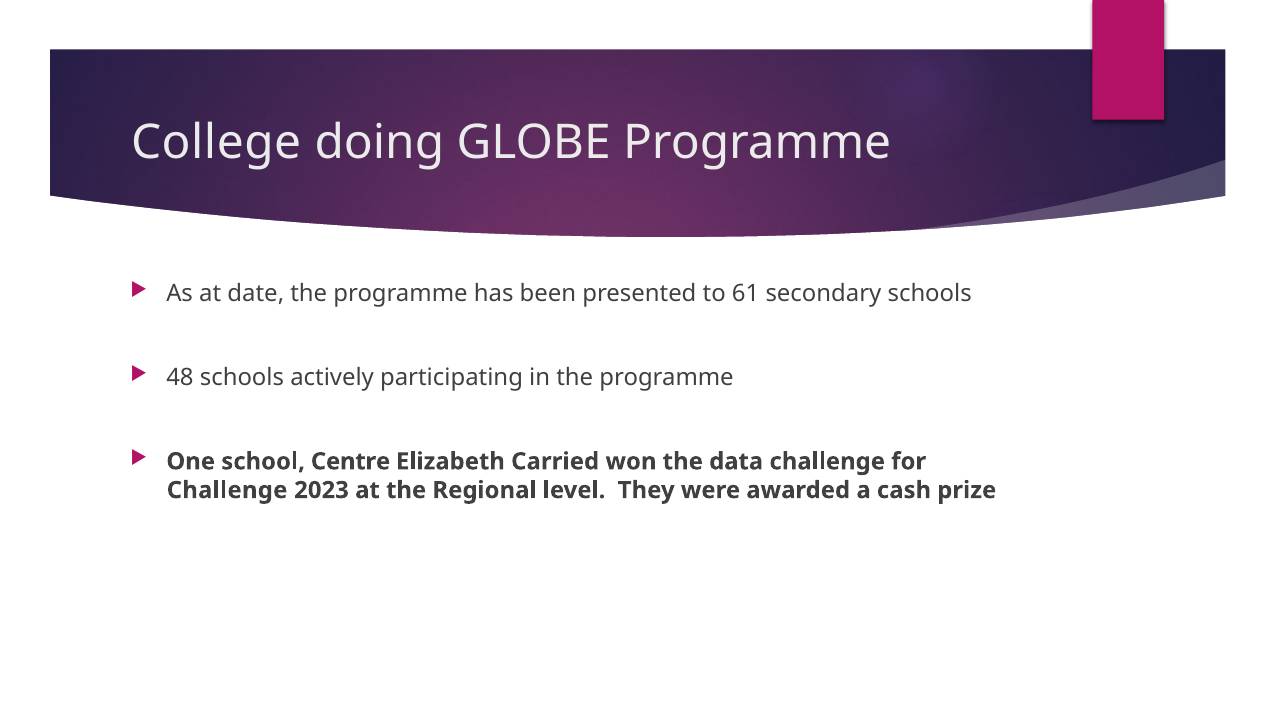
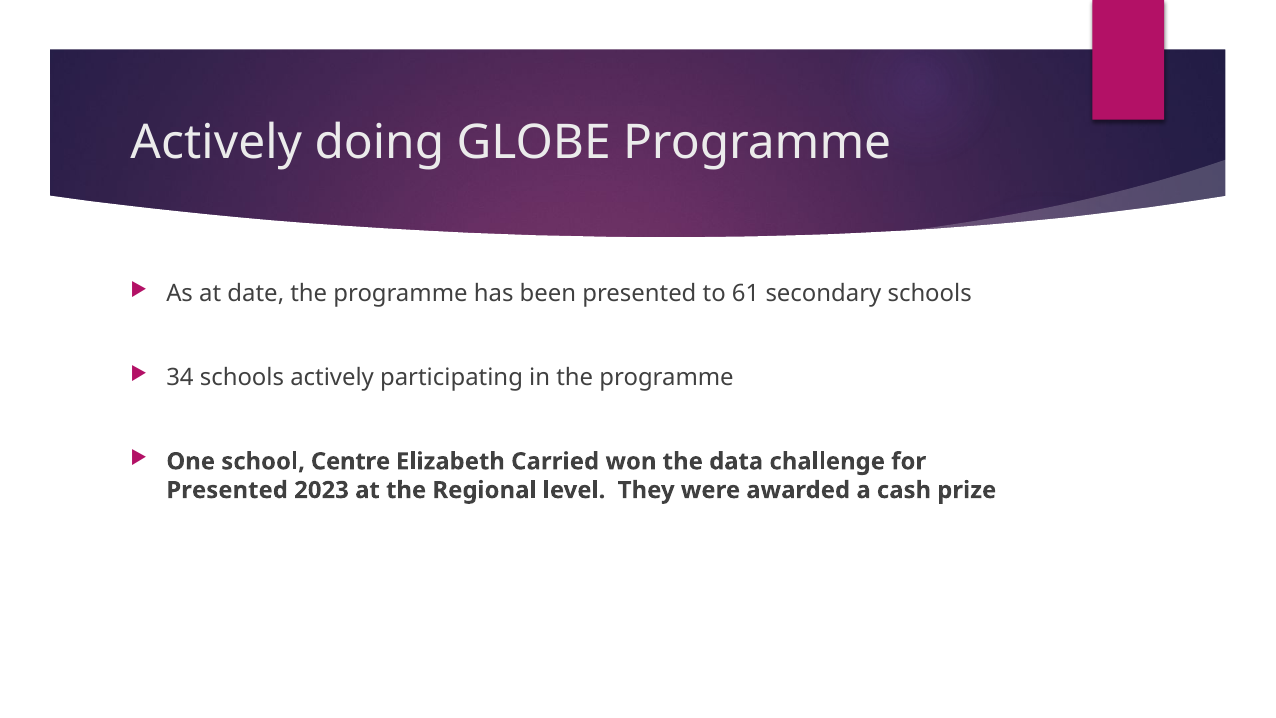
College: College -> Actively (216, 142)
48: 48 -> 34 (180, 377)
Challenge: Challenge -> Presented (227, 490)
